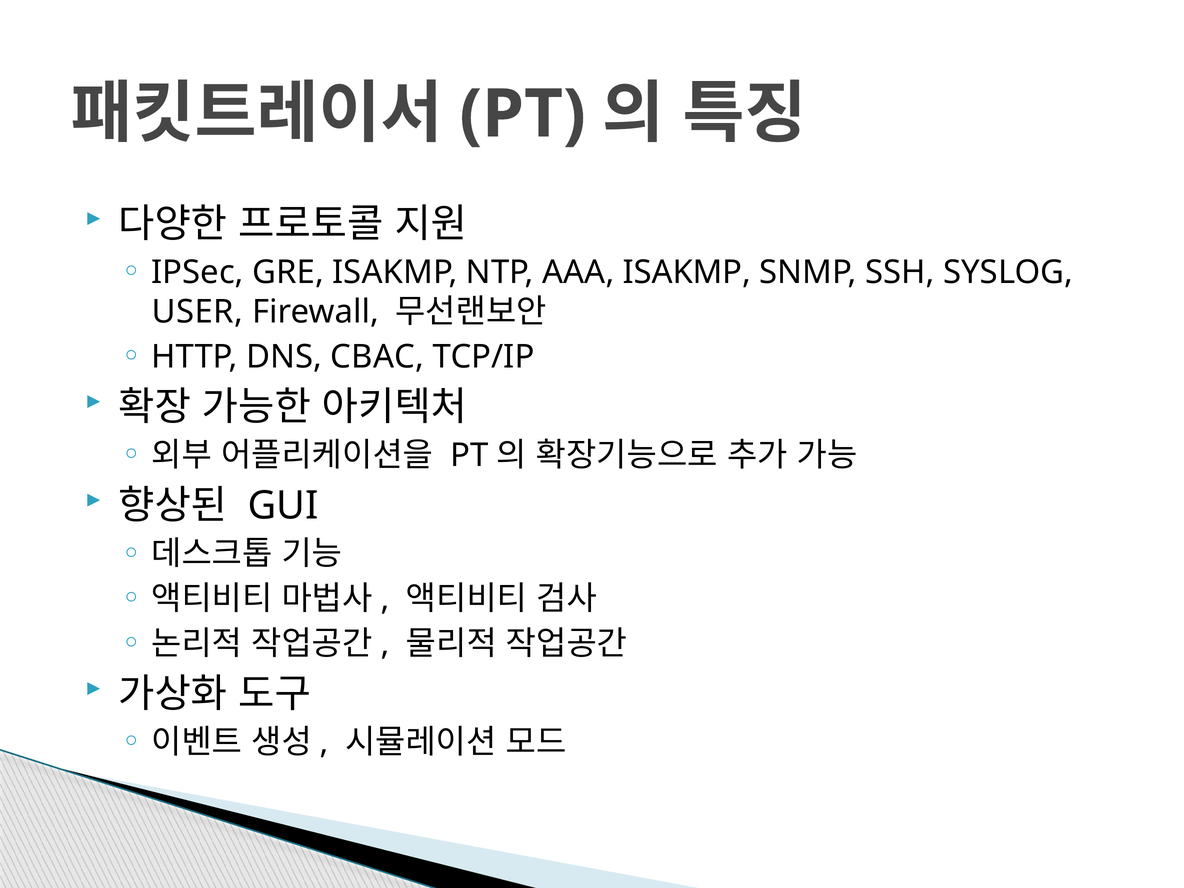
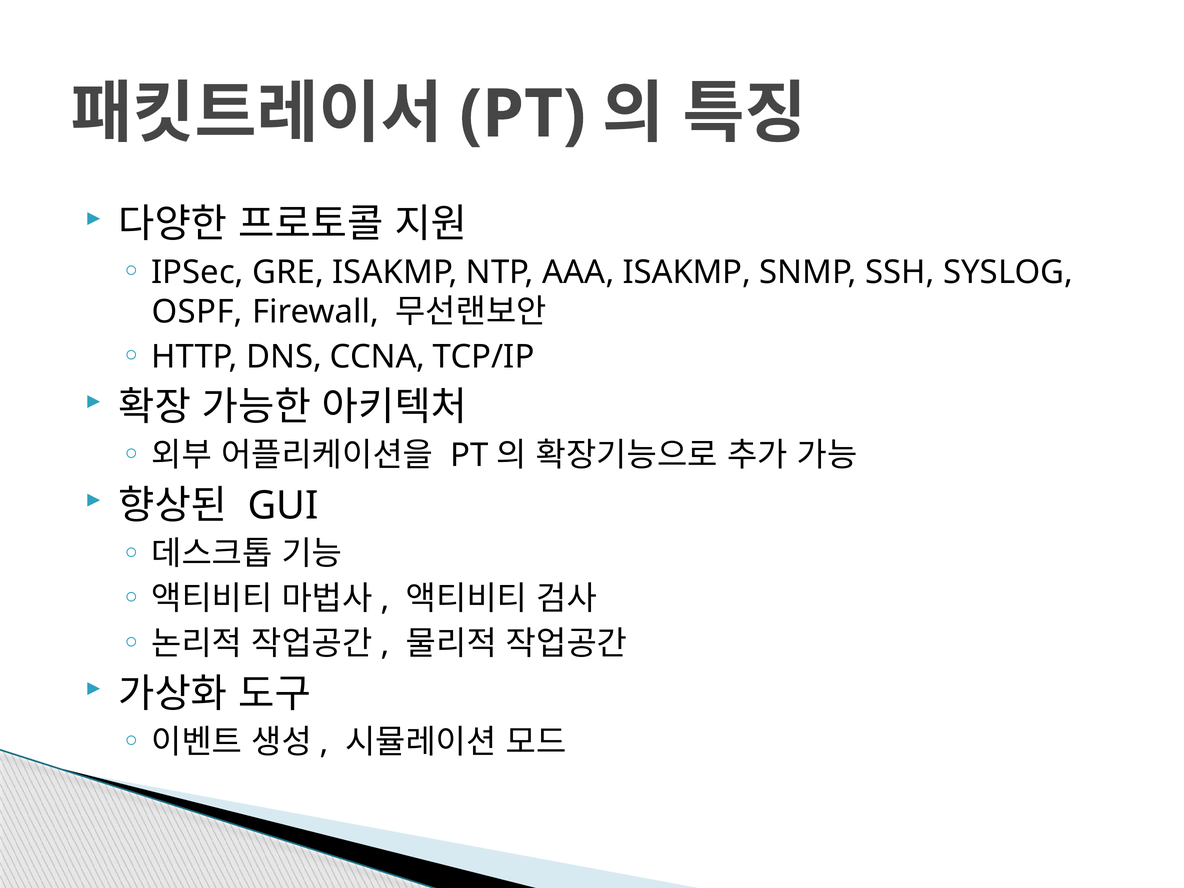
USER: USER -> OSPF (197, 312)
CBAC: CBAC -> CCNA (377, 357)
